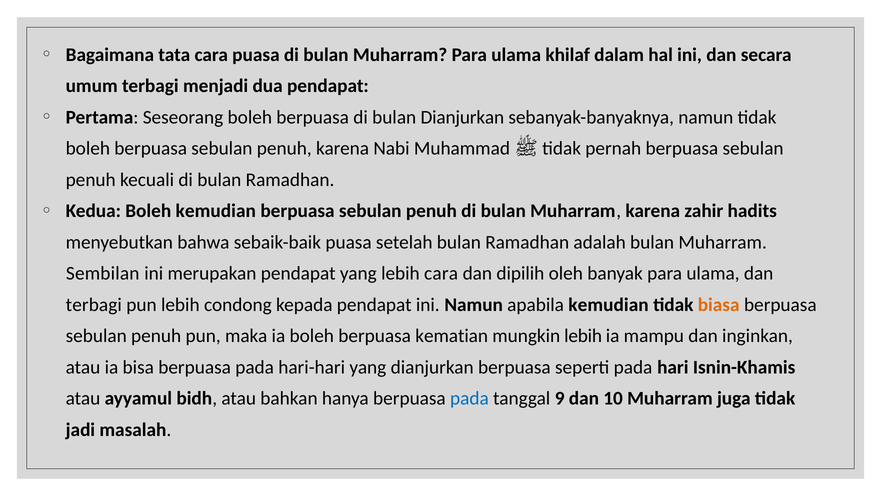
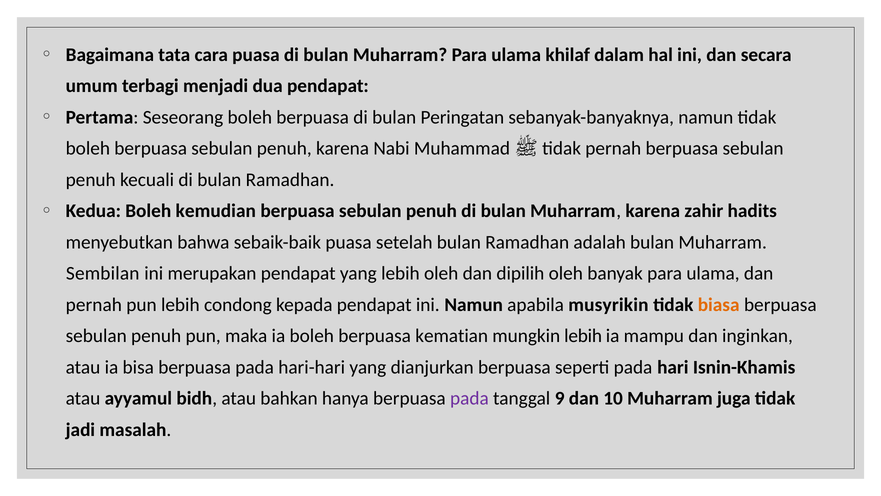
bulan Dianjurkan: Dianjurkan -> Peringatan (462, 117)
lebih cara: cara -> oleh (441, 273)
terbagi: terbagi -> pernah (94, 305)
apabila kemudian: kemudian -> musyrikin (608, 305)
pada colour: blue -> purple (469, 398)
